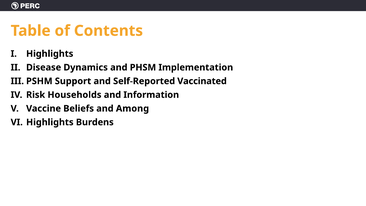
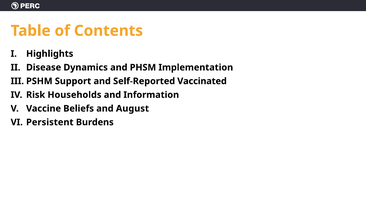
Among: Among -> August (132, 108)
Highlights: Highlights -> Persistent (50, 122)
